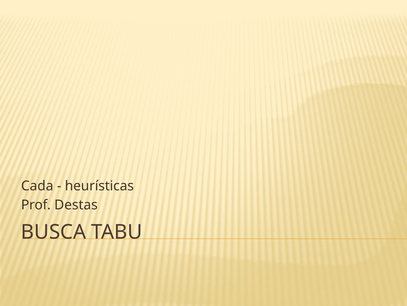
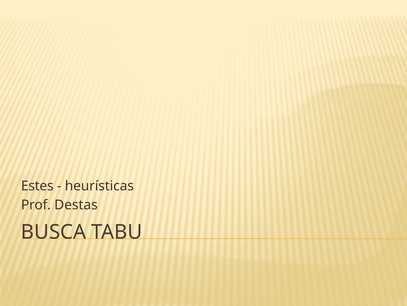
Cada: Cada -> Estes (37, 185)
